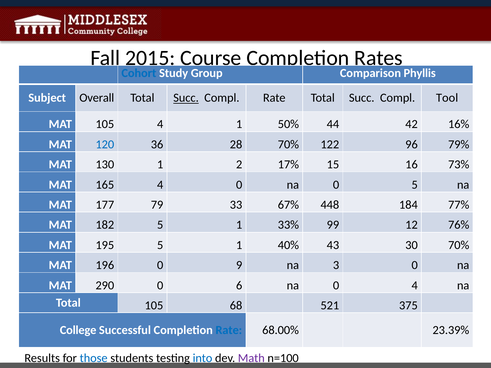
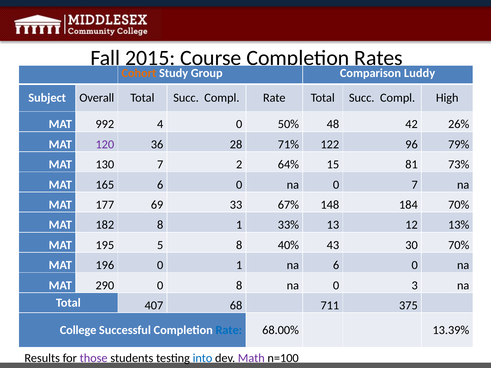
Cohort colour: blue -> orange (139, 73)
Phyllis: Phyllis -> Luddy (420, 73)
Succ underline: present -> none (186, 98)
Tool: Tool -> High (447, 98)
MAT 105: 105 -> 992 (105, 124)
4 1: 1 -> 0 (239, 124)
44: 44 -> 48 (333, 124)
16%: 16% -> 26% (459, 124)
120 colour: blue -> purple (105, 144)
28 70%: 70% -> 71% (288, 144)
130 1: 1 -> 7 (160, 165)
17%: 17% -> 64% (288, 165)
16: 16 -> 81 (412, 165)
165 4: 4 -> 6 (160, 185)
0 5: 5 -> 7 (415, 185)
79: 79 -> 69 (157, 205)
448: 448 -> 148 (330, 205)
184 77%: 77% -> 70% (459, 205)
182 5: 5 -> 8 (160, 225)
99: 99 -> 13 (333, 225)
76%: 76% -> 13% (459, 225)
195 5 1: 1 -> 8 (239, 245)
0 9: 9 -> 1 (239, 265)
na 3: 3 -> 6 (336, 265)
0 6: 6 -> 8 (239, 285)
0 4: 4 -> 3 (415, 285)
Total 105: 105 -> 407 (154, 306)
521: 521 -> 711 (330, 306)
23.39%: 23.39% -> 13.39% (451, 330)
those colour: blue -> purple (94, 358)
